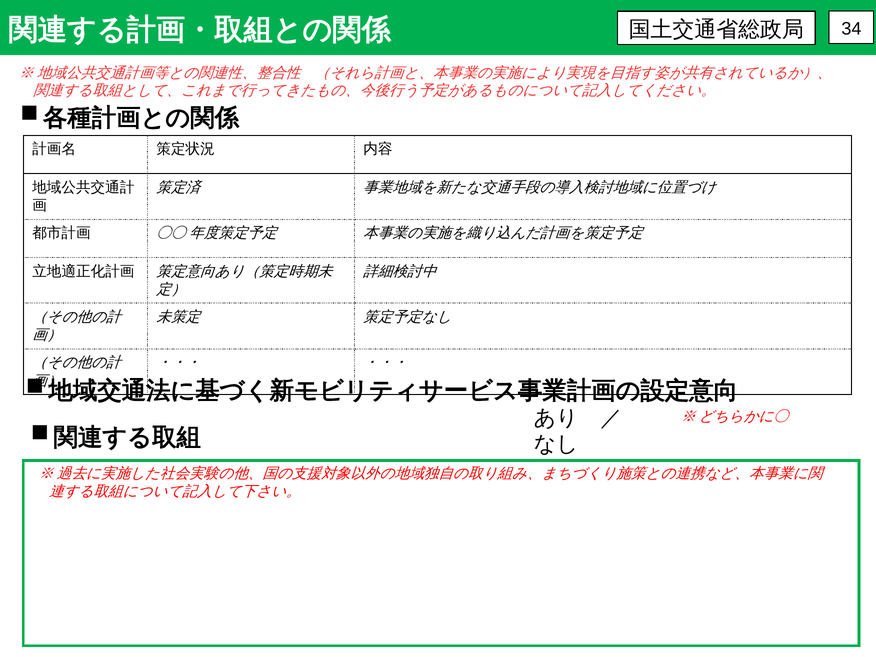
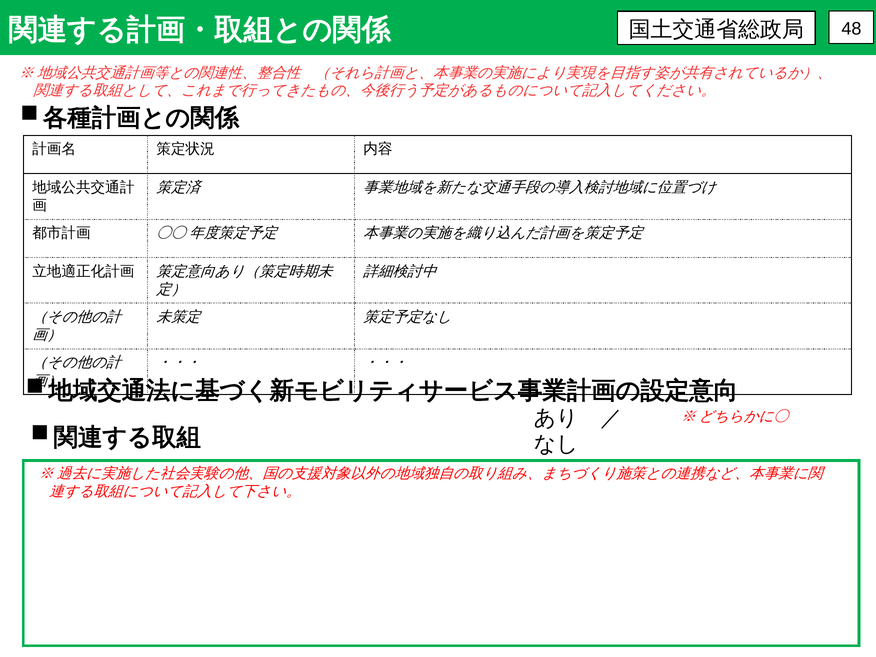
34: 34 -> 48 (851, 29)
